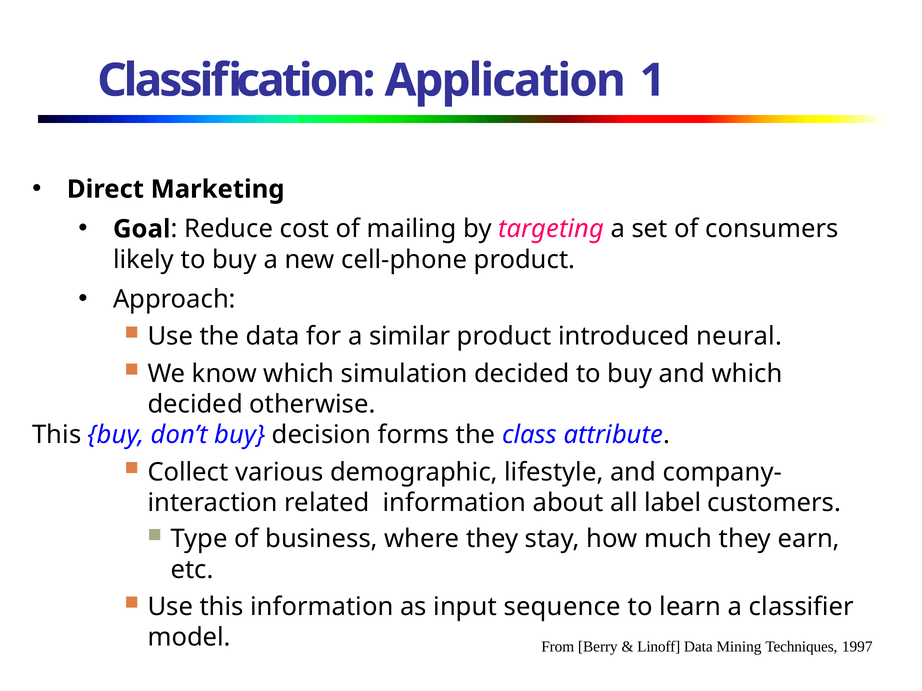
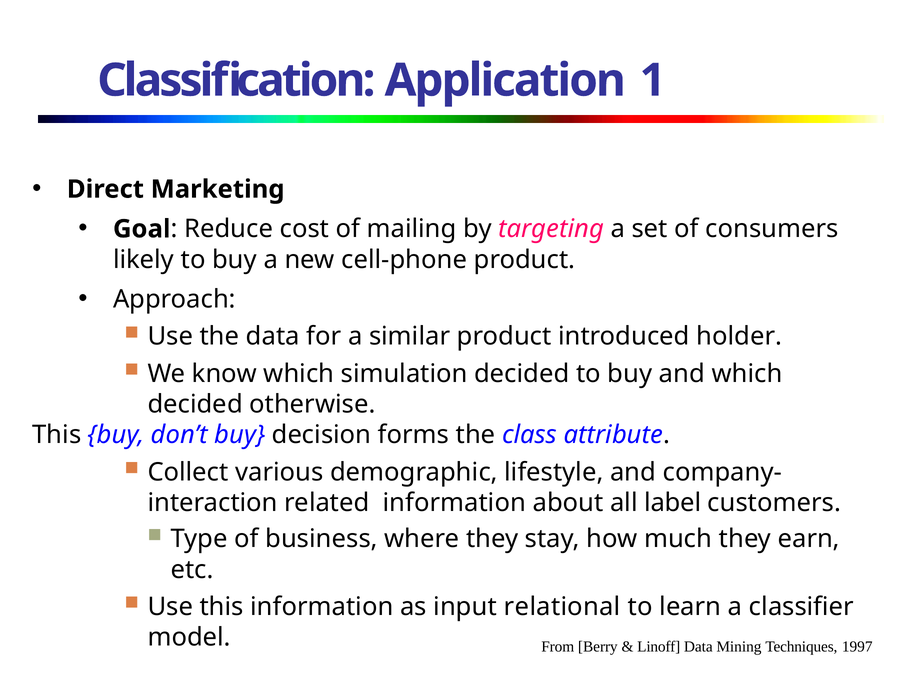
neural: neural -> holder (739, 337)
sequence: sequence -> relational (562, 607)
